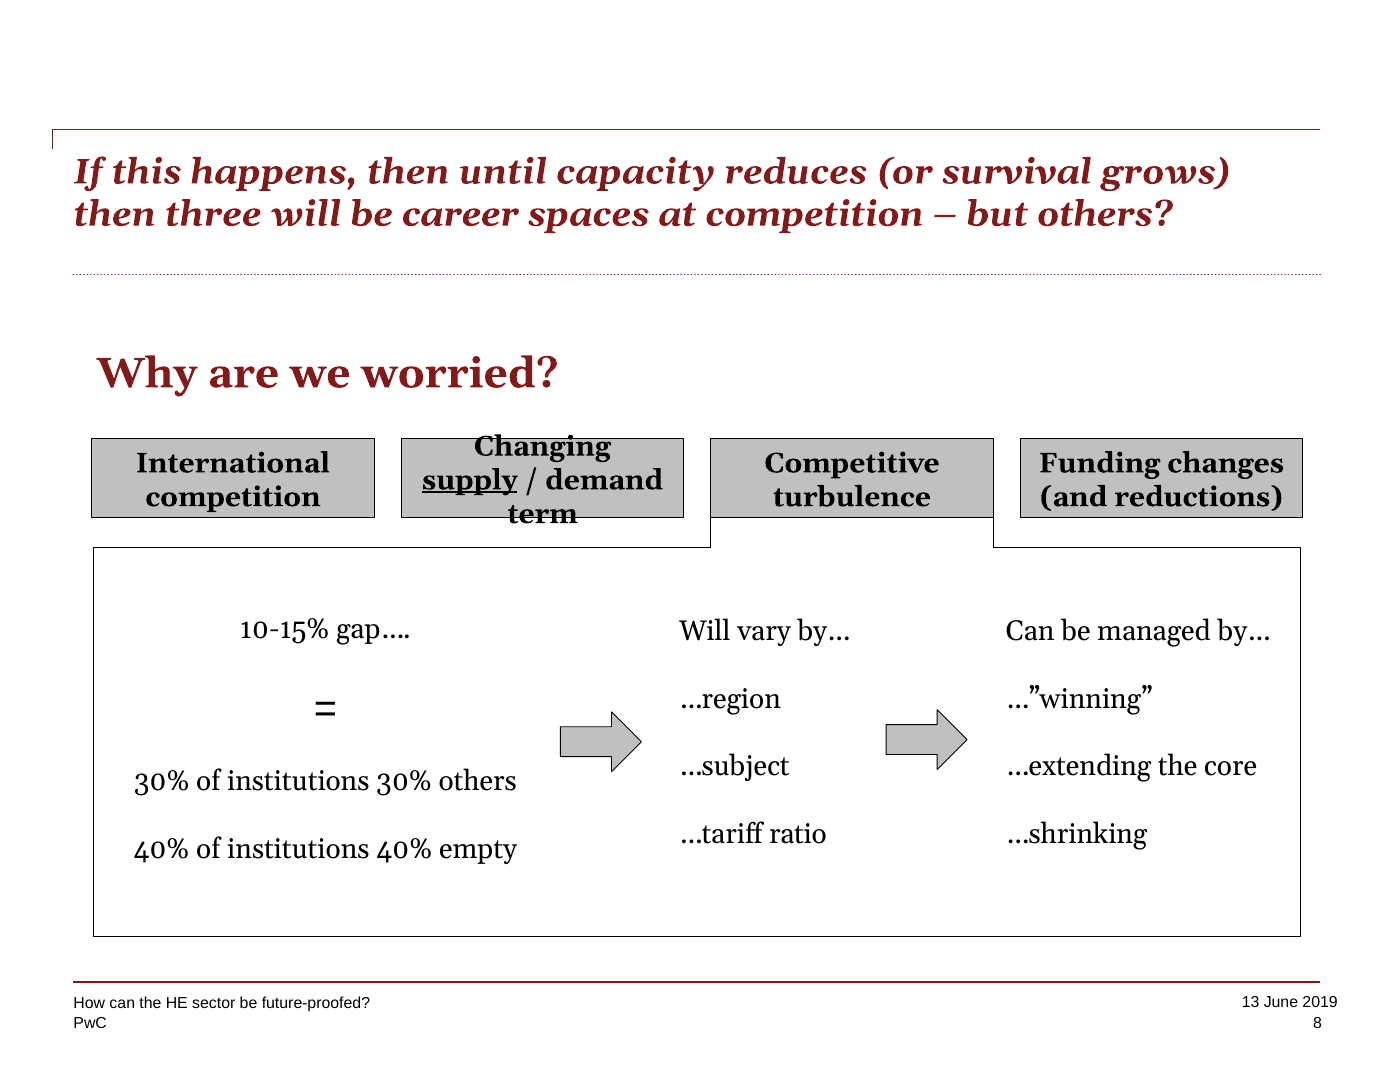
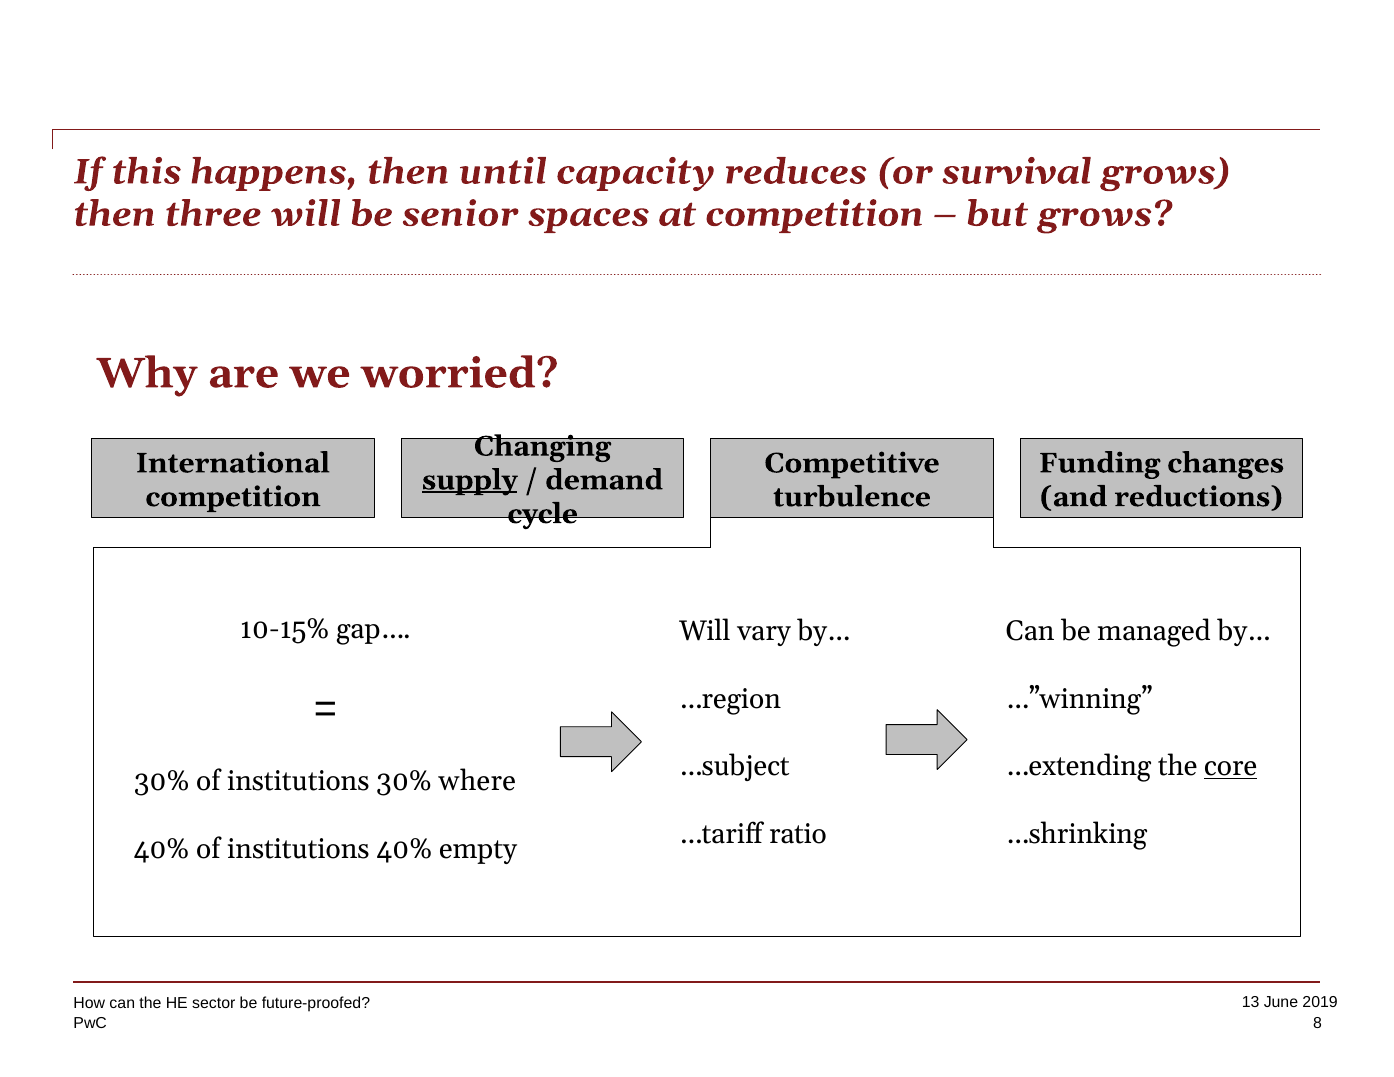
career: career -> senior (460, 214)
but others: others -> grows (1104, 214)
term: term -> cycle (543, 514)
core underline: none -> present (1231, 766)
30% others: others -> where (477, 782)
